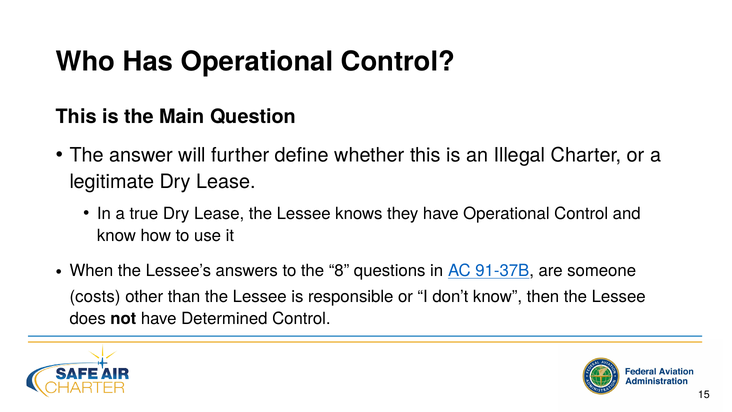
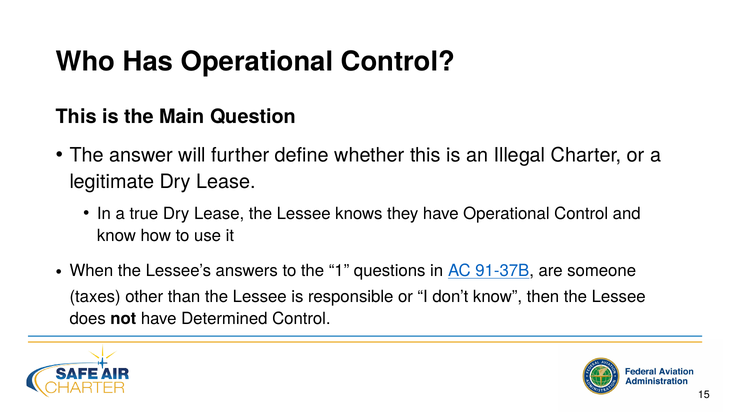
8: 8 -> 1 (339, 270)
costs: costs -> taxes (95, 296)
